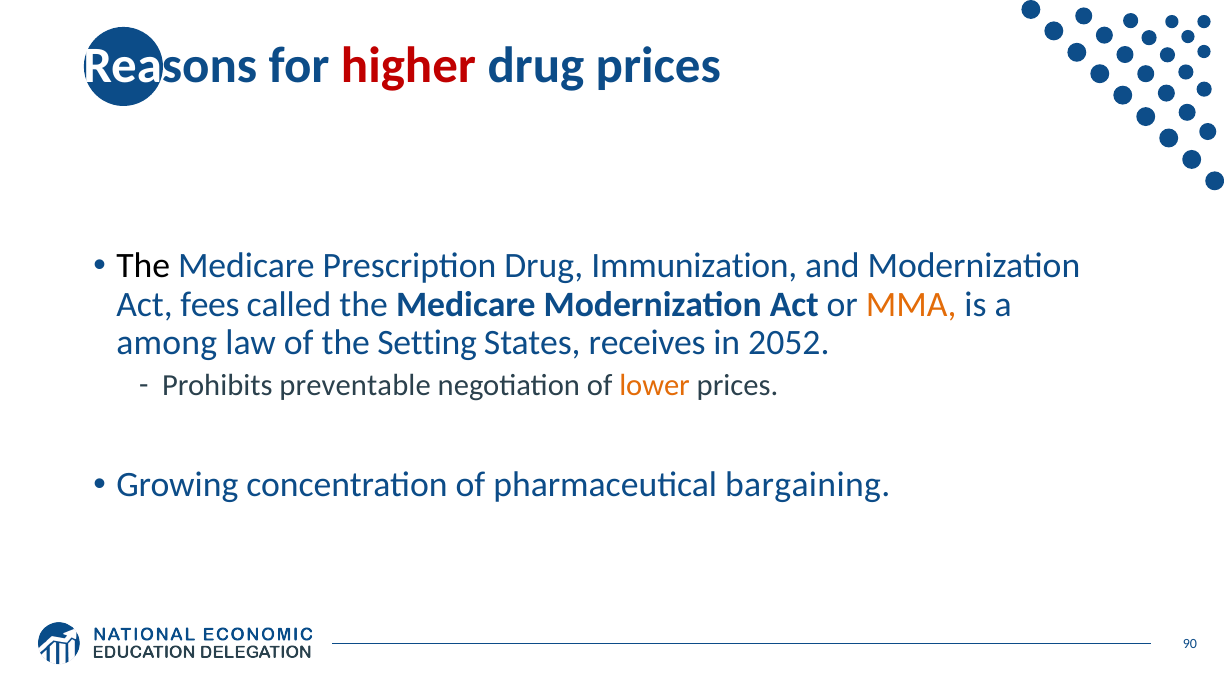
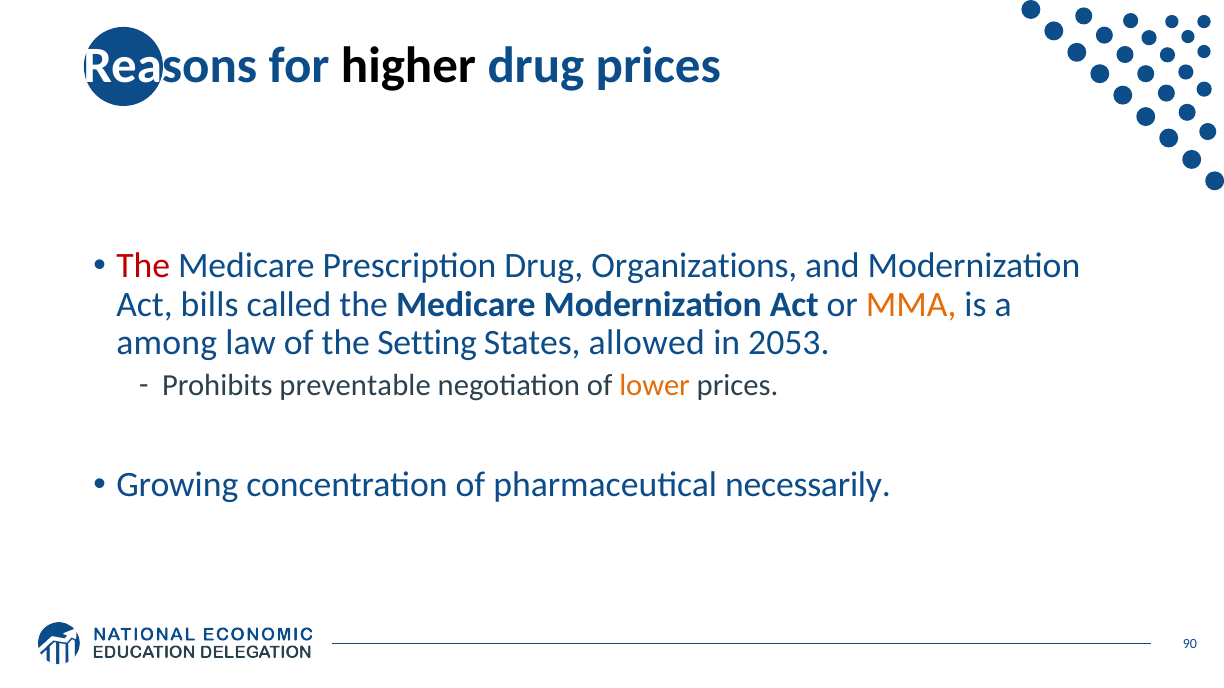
higher colour: red -> black (408, 66)
The colour: black -> red (143, 266)
Immunization: Immunization -> Organizations (694, 266)
fees: fees -> bills (210, 305)
receives: receives -> allowed (647, 343)
2052: 2052 -> 2053 (789, 343)
bargaining: bargaining -> necessarily (808, 485)
